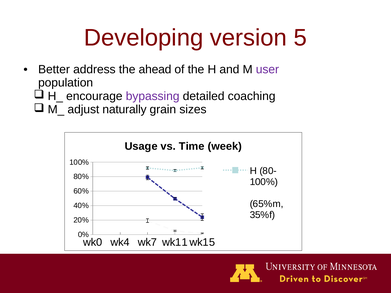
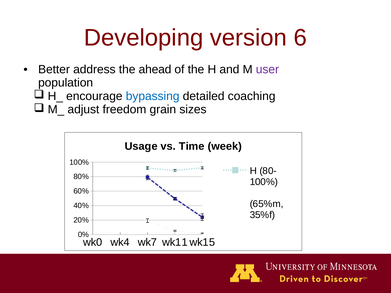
5: 5 -> 6 (300, 38)
bypassing colour: purple -> blue (153, 96)
naturally: naturally -> freedom (124, 110)
